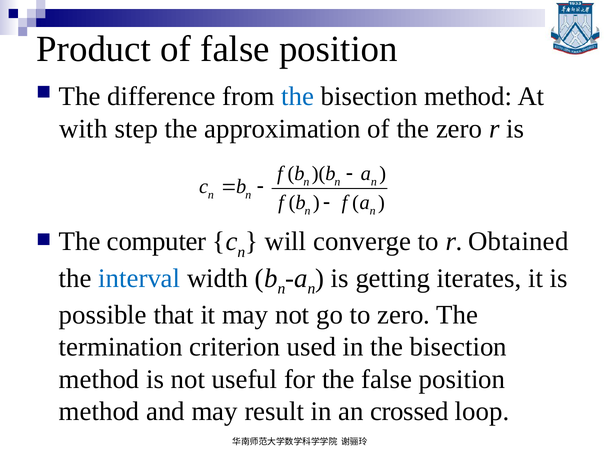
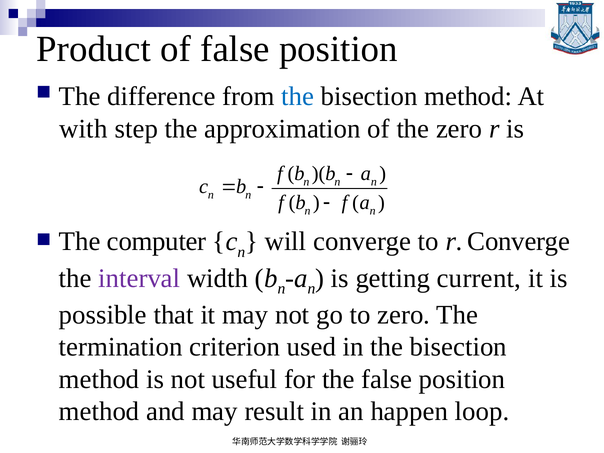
r Obtained: Obtained -> Converge (519, 242)
interval colour: blue -> purple (139, 278)
iterates: iterates -> current (479, 278)
crossed: crossed -> happen (409, 412)
